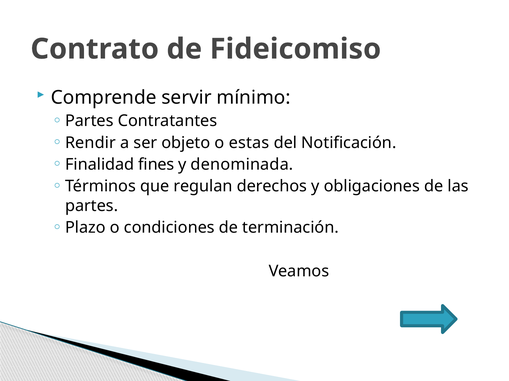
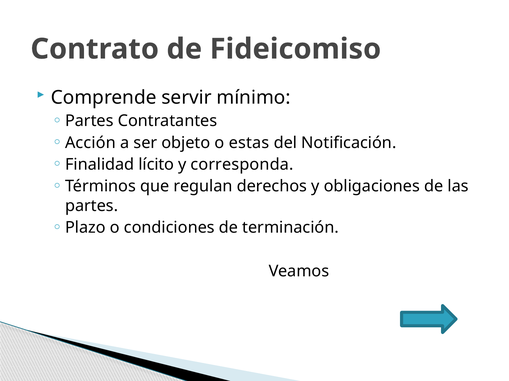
Rendir: Rendir -> Acción (90, 143)
fines: fines -> lícito (156, 165)
denominada: denominada -> corresponda (242, 165)
